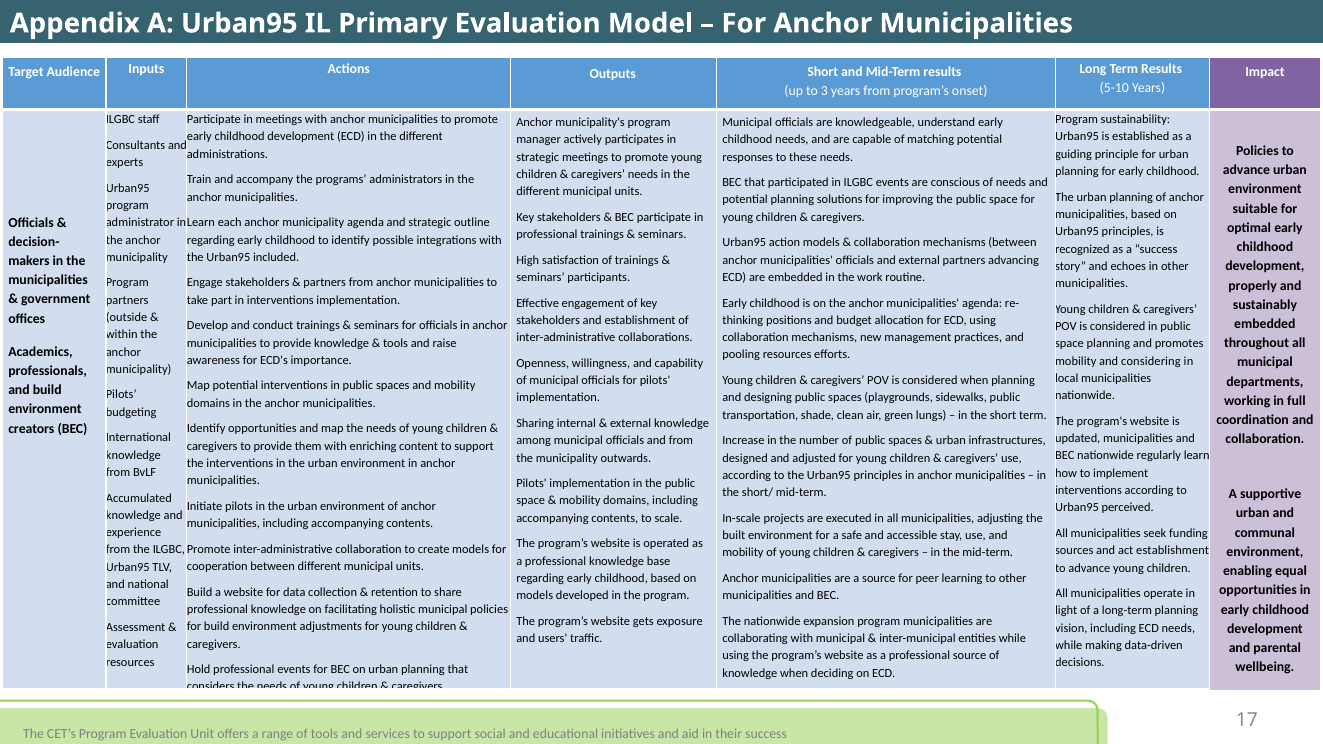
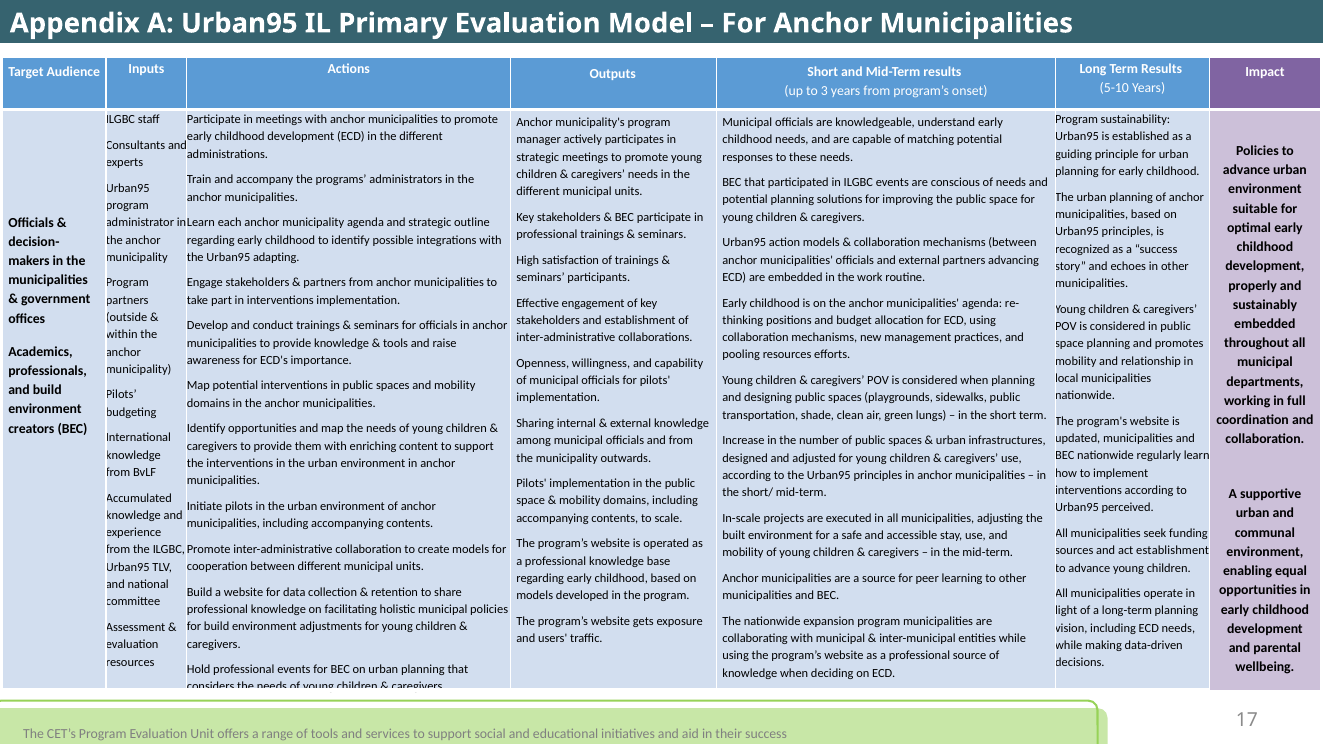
included: included -> adapting (276, 257)
considering: considering -> relationship (1151, 361)
